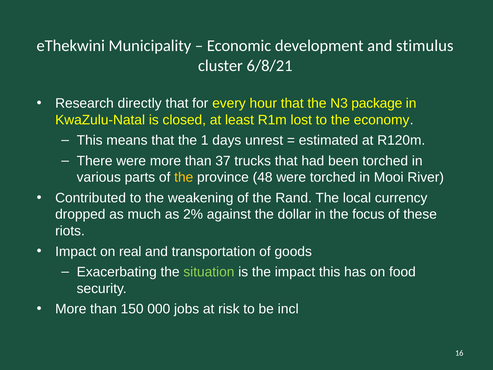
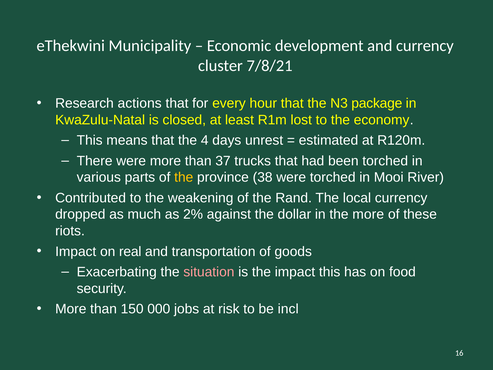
and stimulus: stimulus -> currency (425, 46)
6/8/21: 6/8/21 -> 7/8/21 (270, 66)
directly: directly -> actions (140, 103)
1: 1 -> 4 (205, 140)
48: 48 -> 38 (263, 177)
the focus: focus -> more (368, 214)
situation colour: light green -> pink (209, 272)
